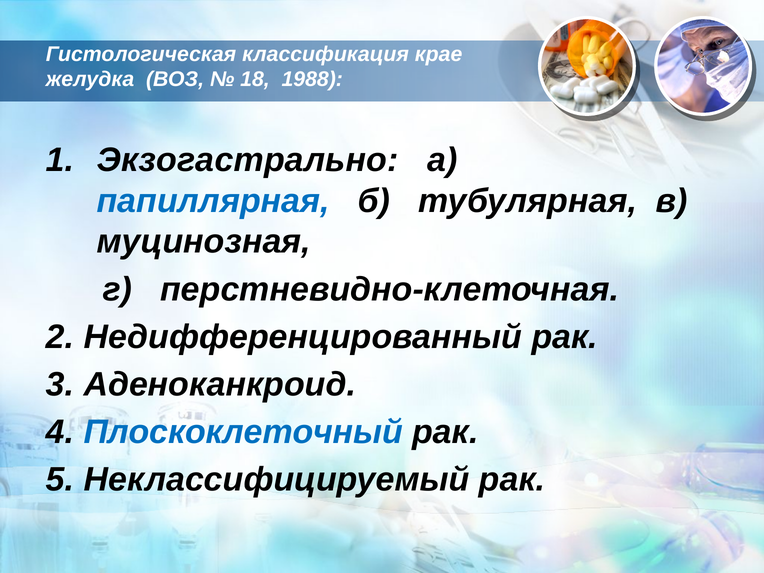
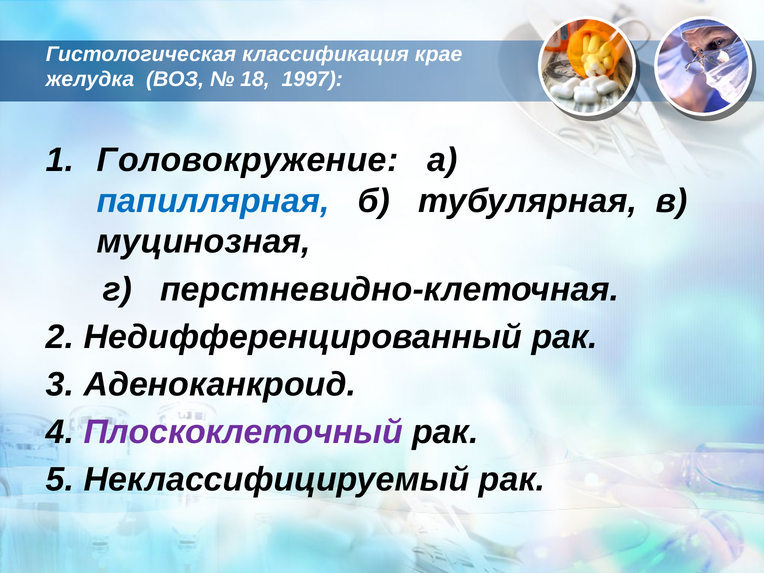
1988: 1988 -> 1997 (312, 79)
Экзогастрально: Экзогастрально -> Головокружение (248, 160)
Плоскоклеточный colour: blue -> purple (243, 432)
